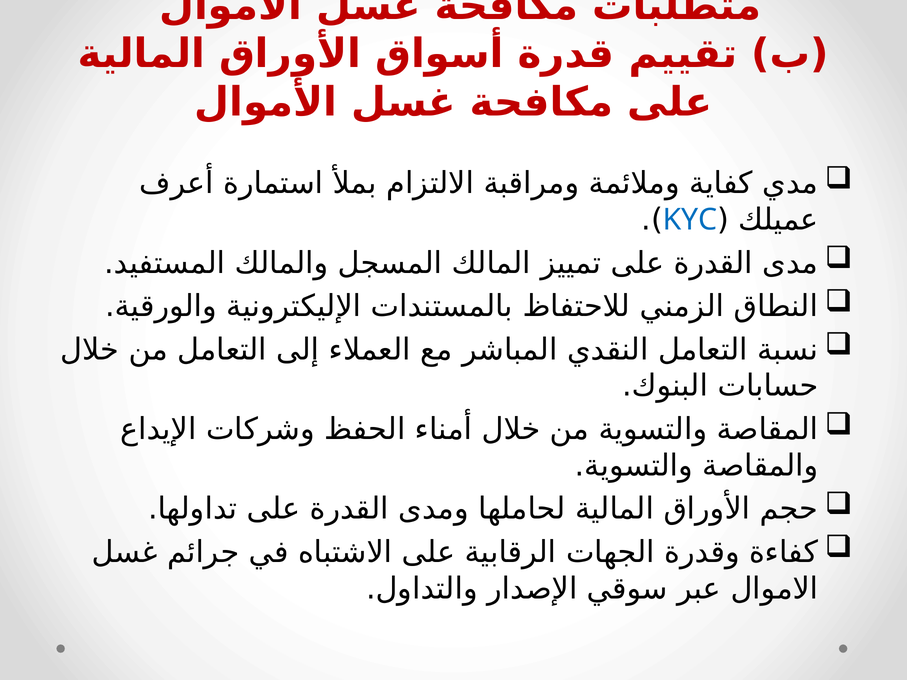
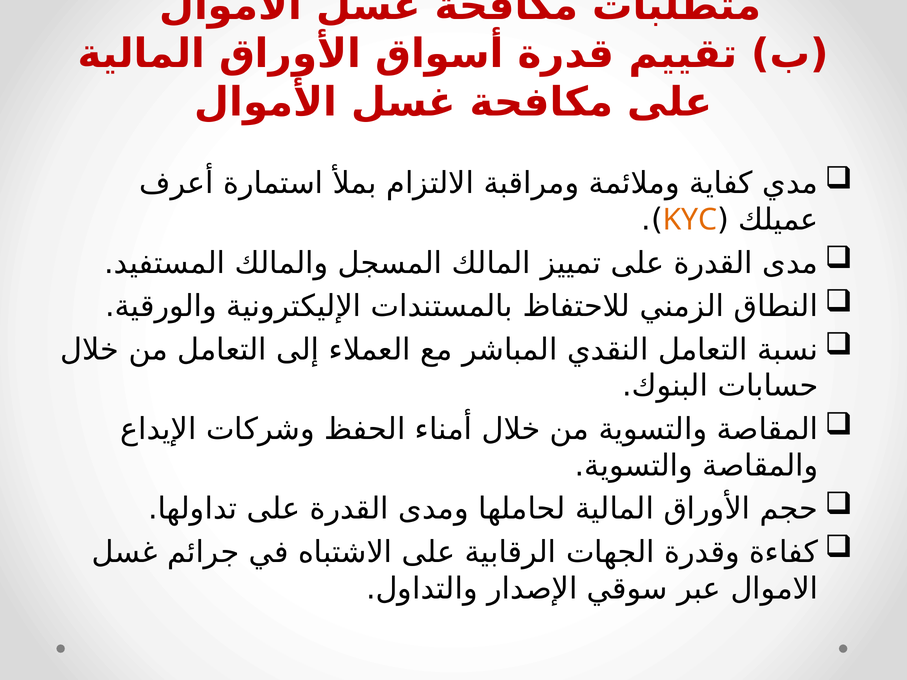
KYC colour: blue -> orange (690, 220)
